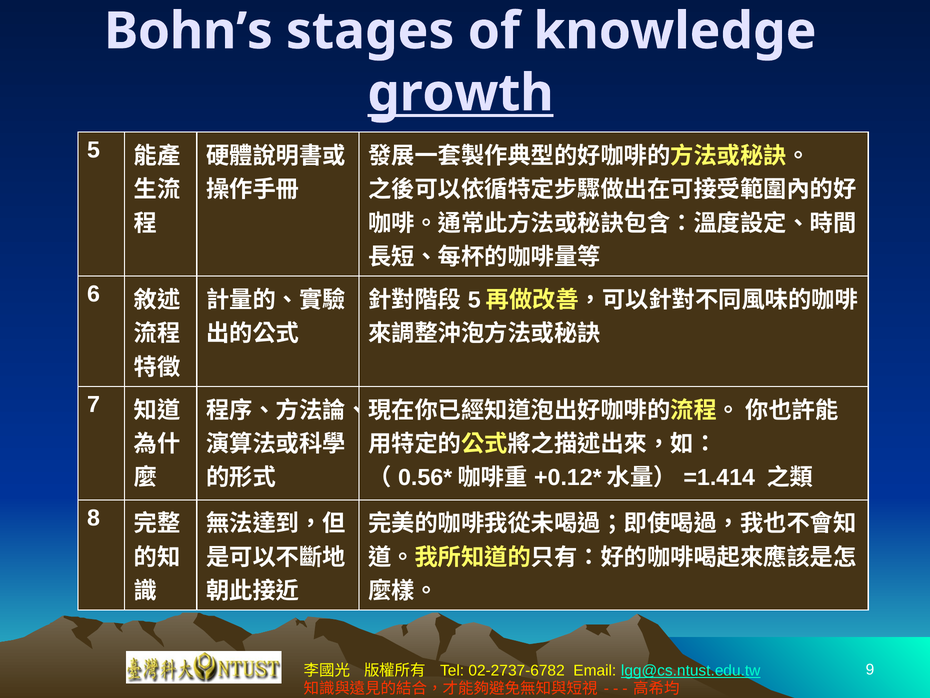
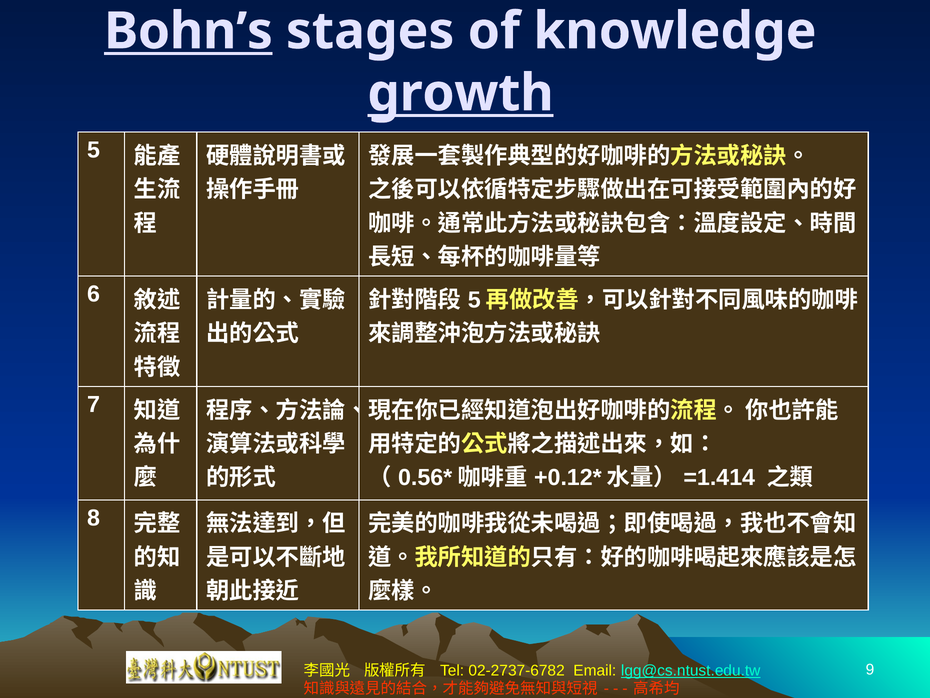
Bohn’s underline: none -> present (188, 31)
